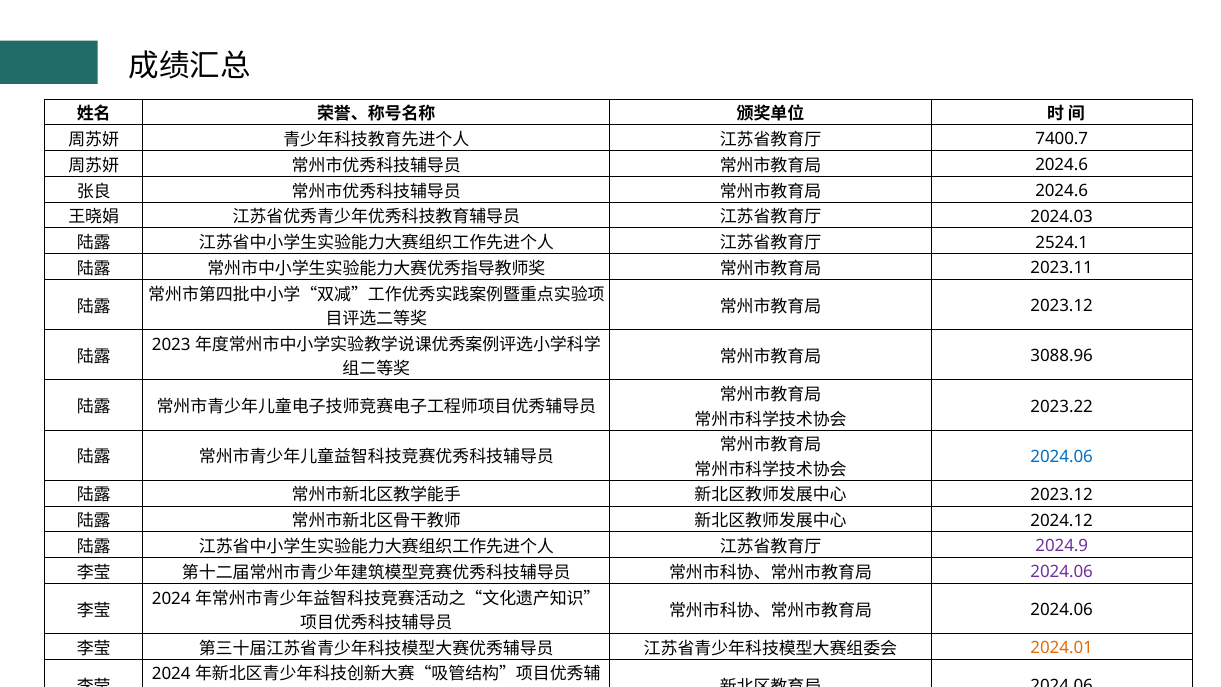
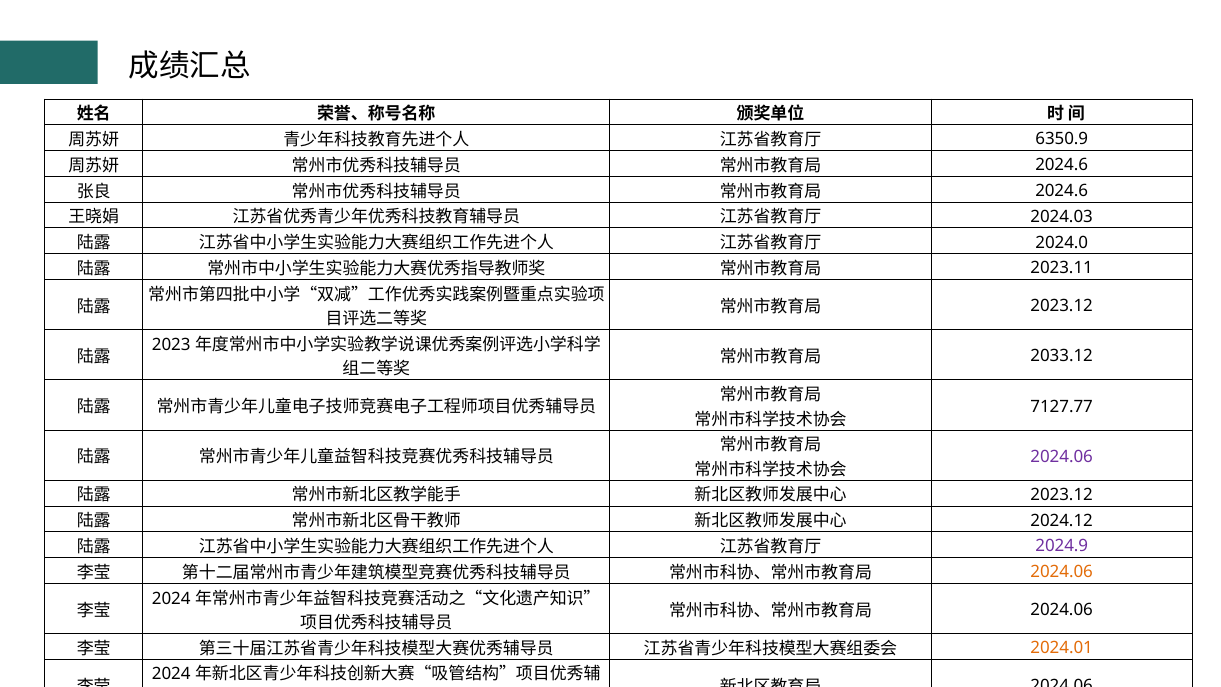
7400.7: 7400.7 -> 6350.9 (1062, 139)
2524.1: 2524.1 -> 2024.0 (1062, 242)
3088.96: 3088.96 -> 2033.12 (1062, 356)
2023.22: 2023.22 -> 7127.77 (1062, 407)
2024.06 colour: blue -> purple (1062, 457)
2024.06 colour: purple -> orange (1062, 572)
